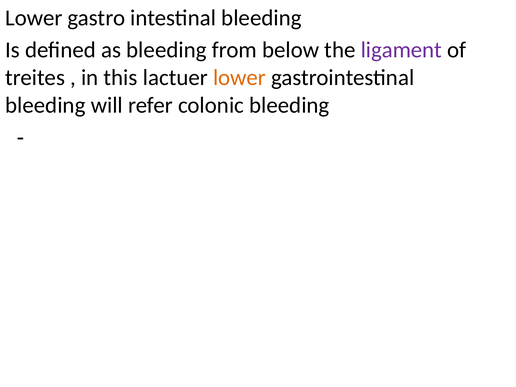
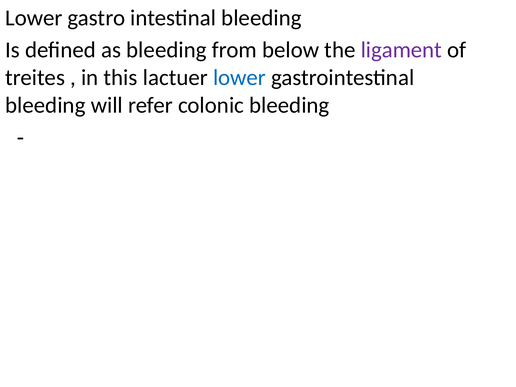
lower colour: orange -> blue (239, 78)
